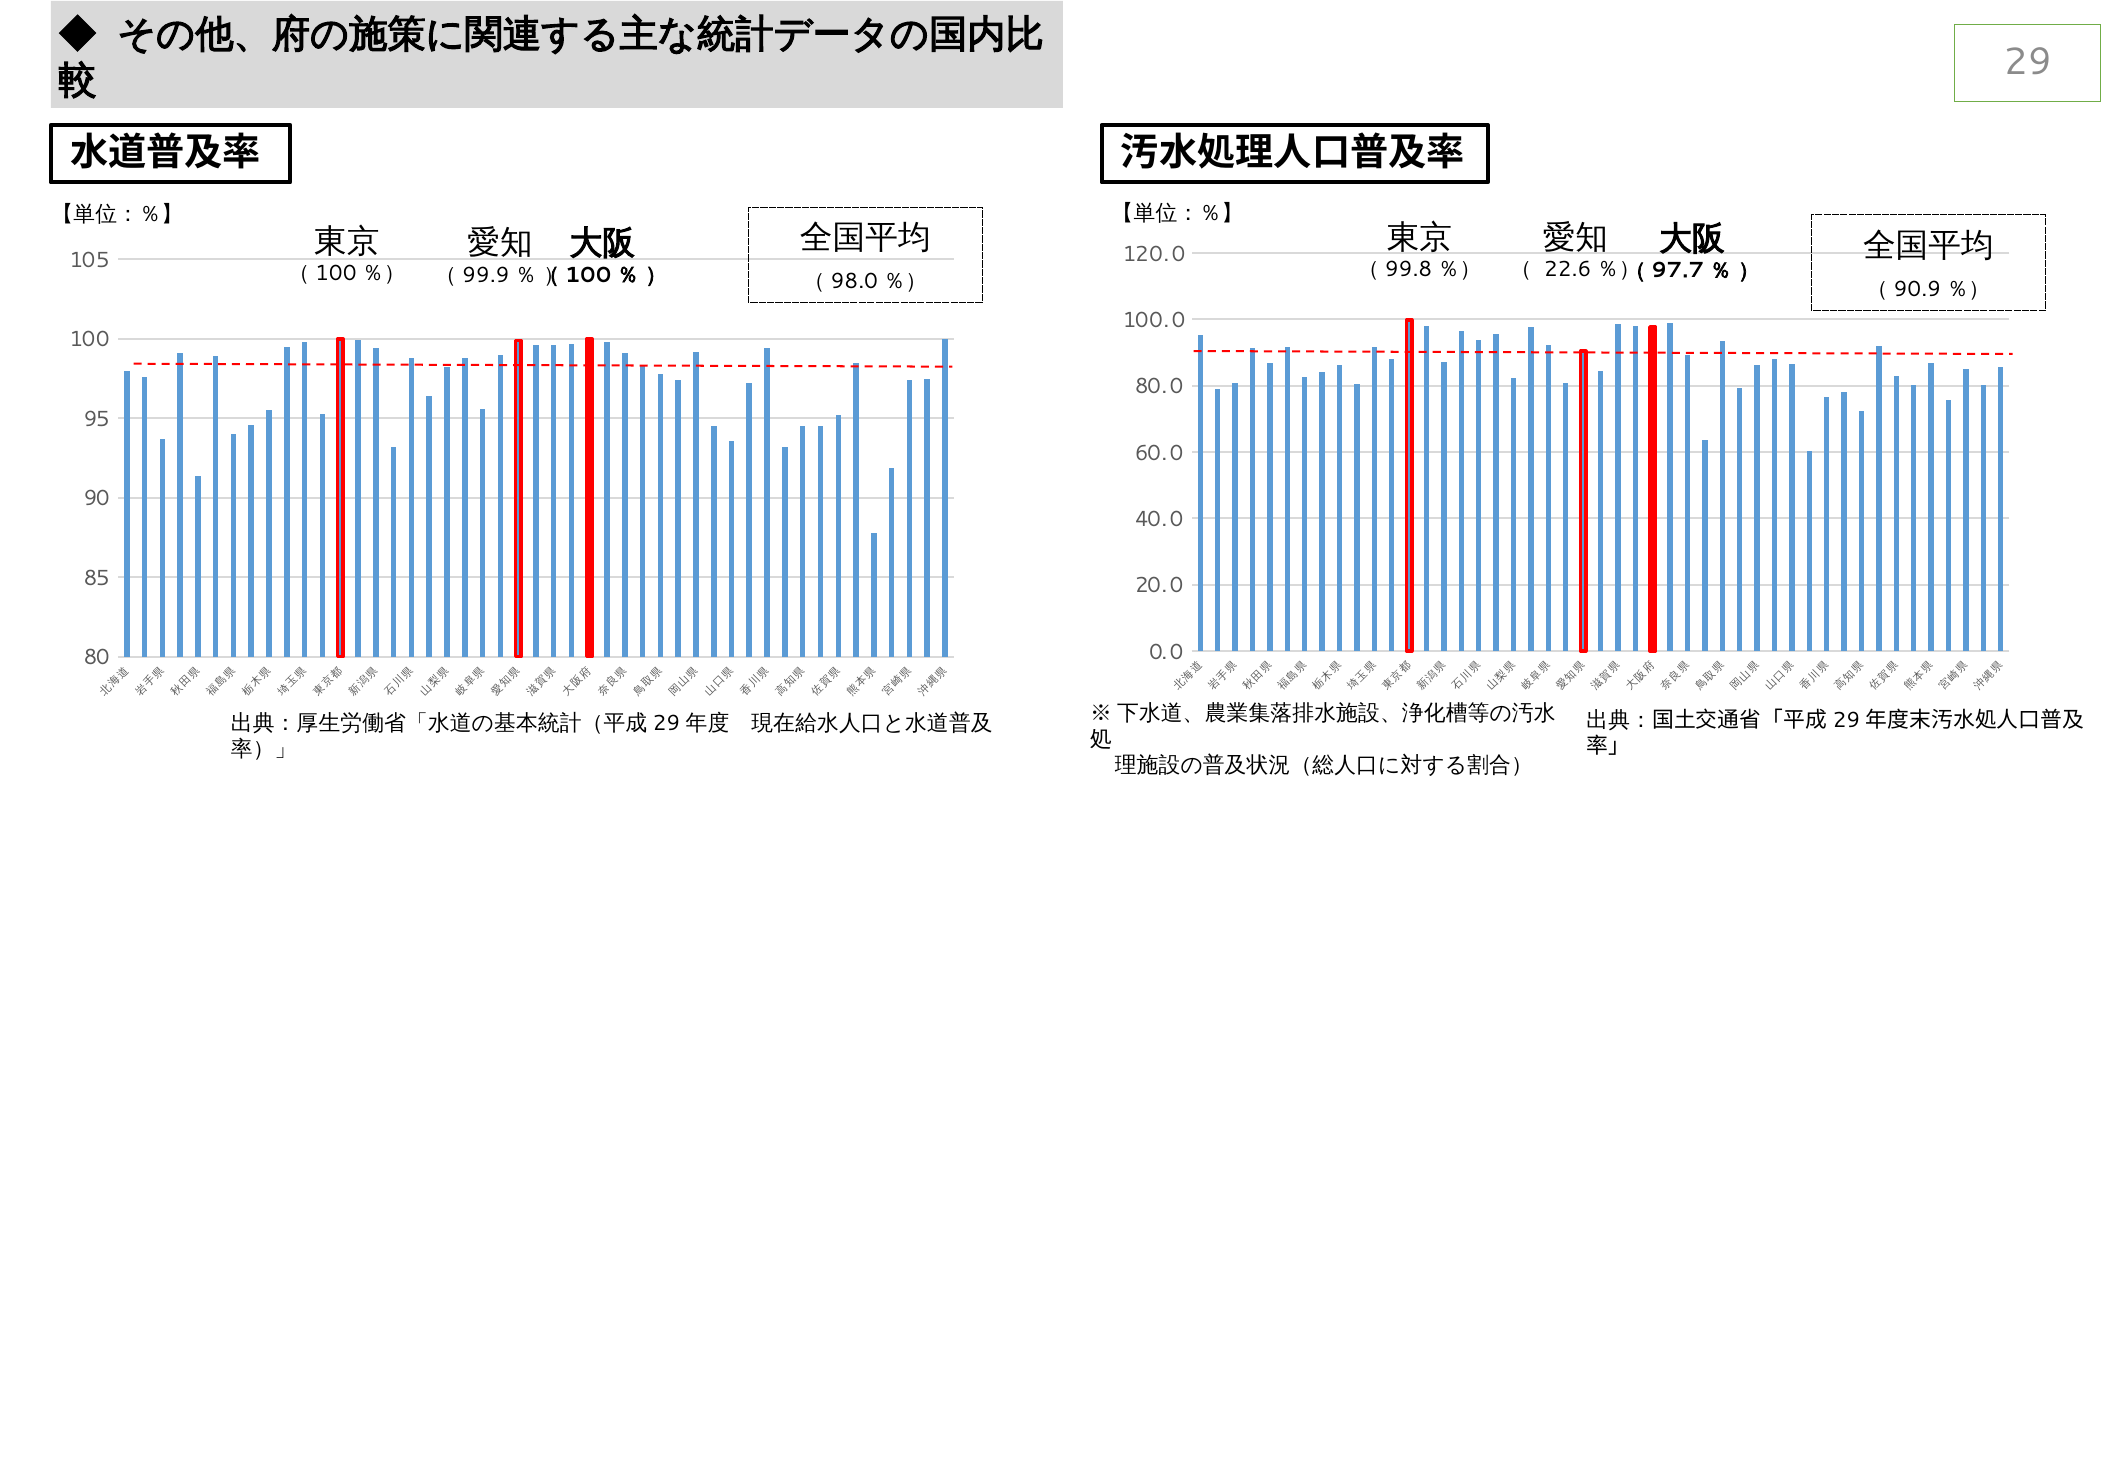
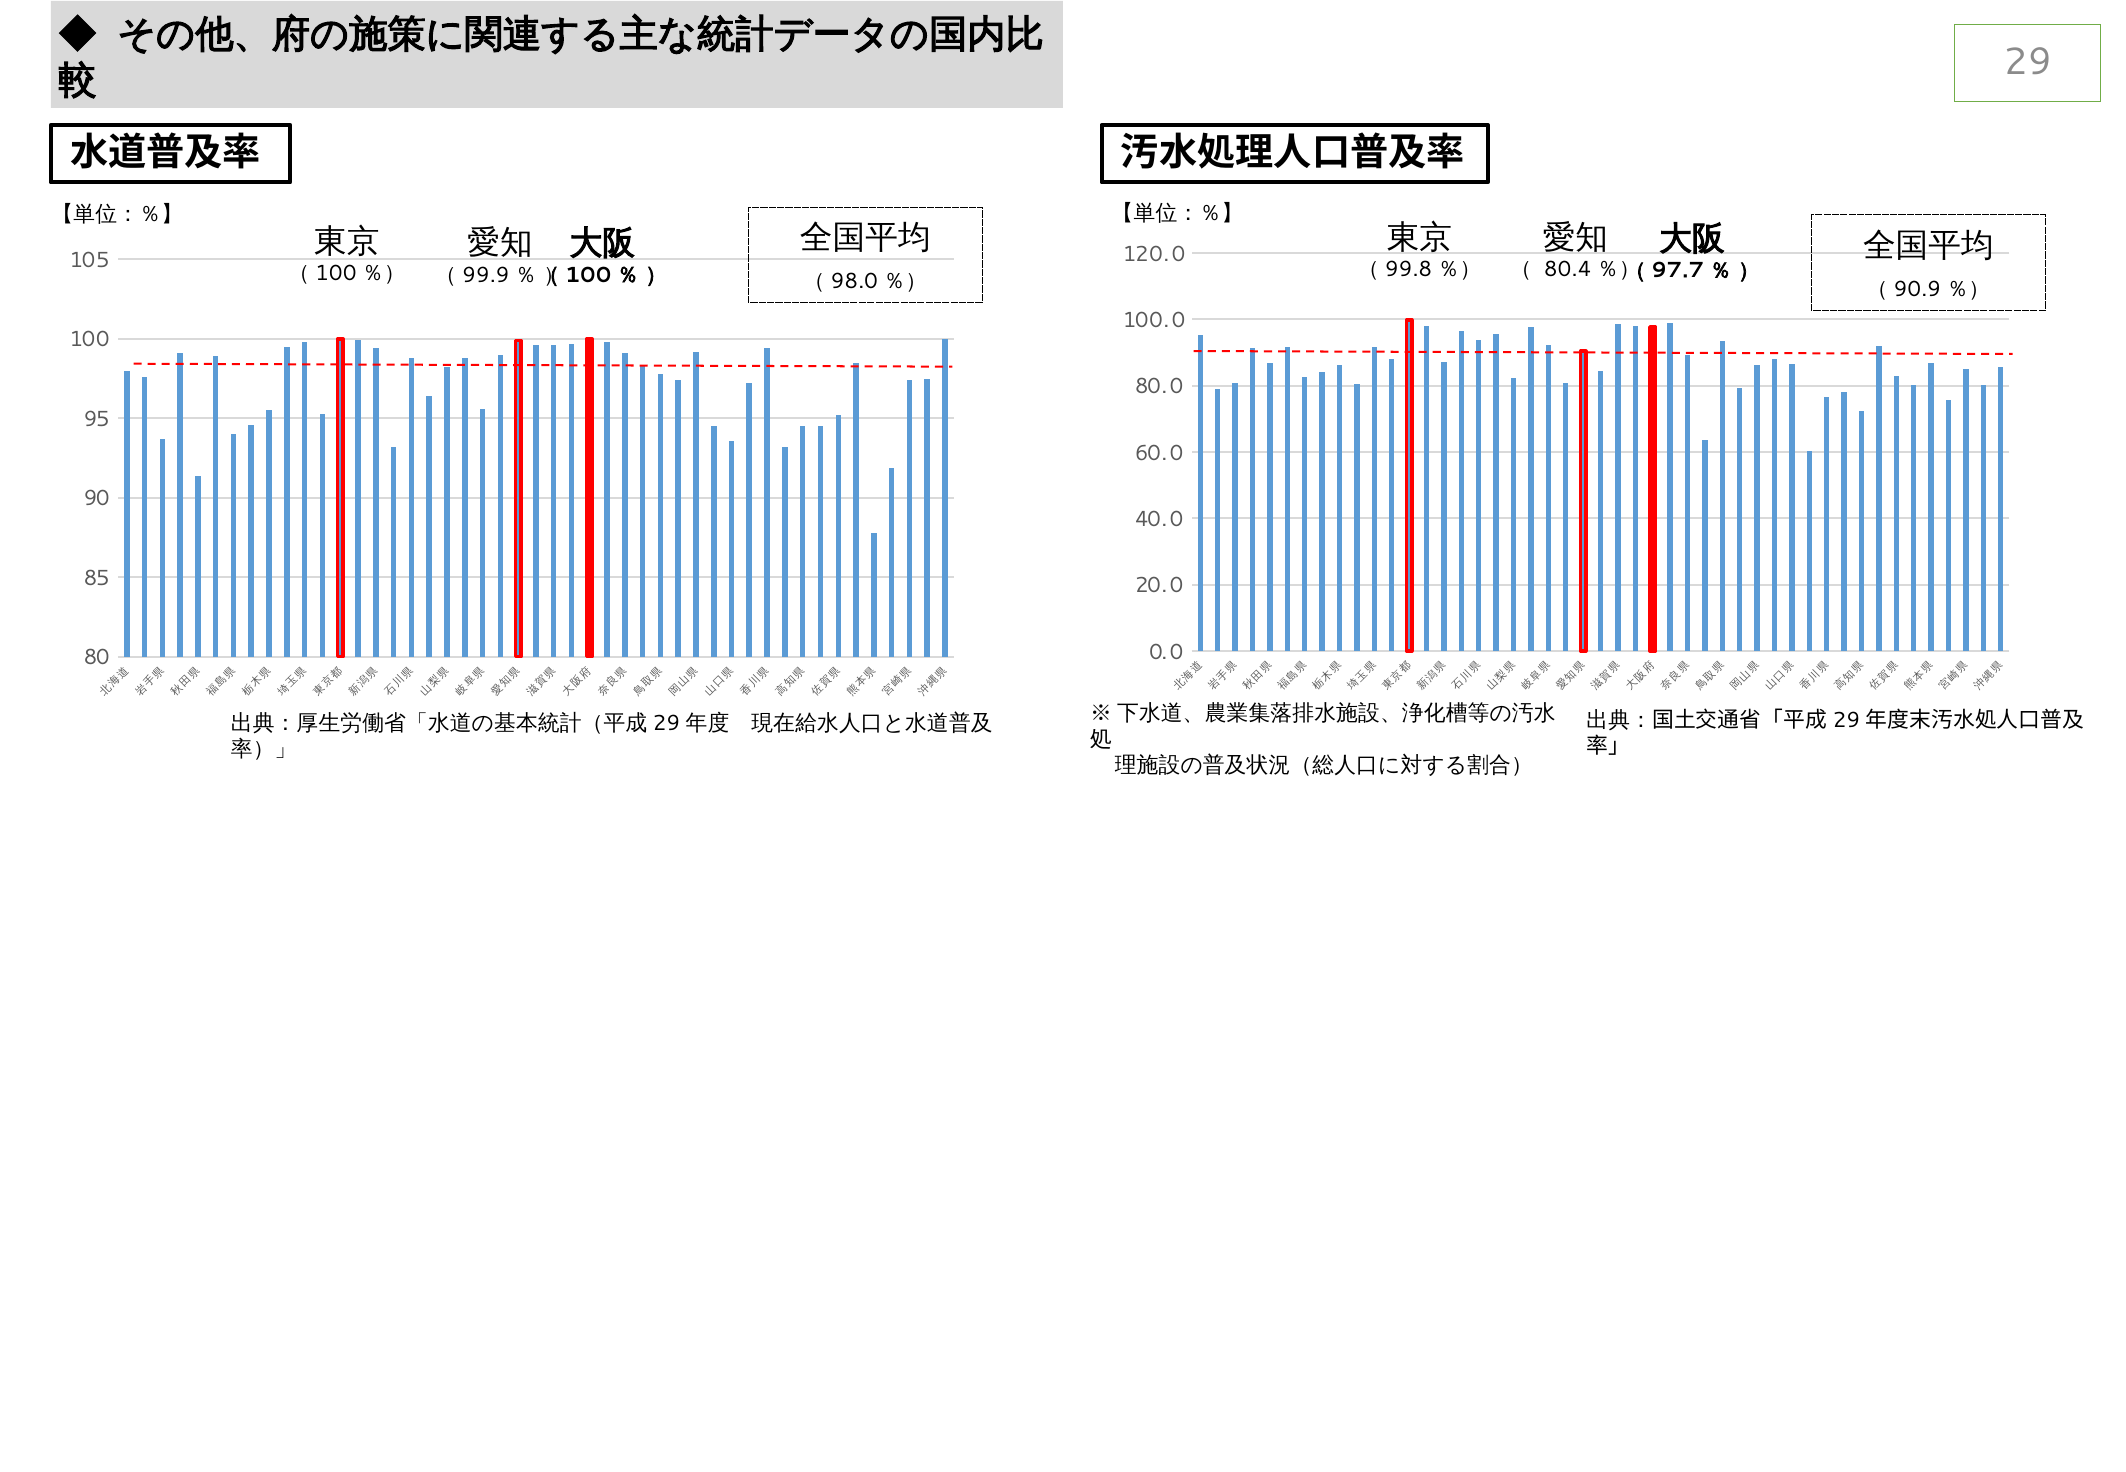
22.6: 22.6 -> 80.4 (1568, 269)
